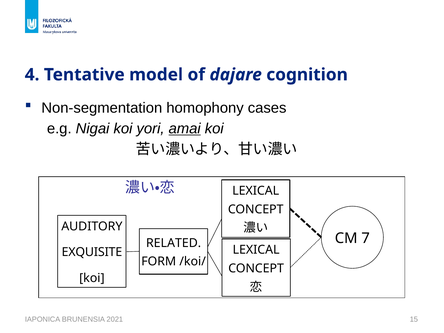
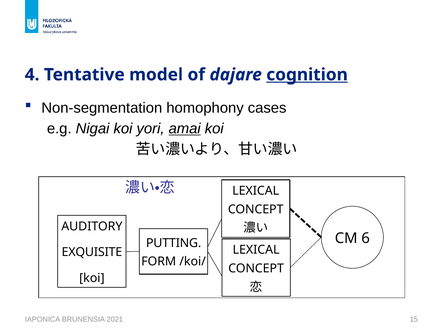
cognition underline: none -> present (307, 75)
7: 7 -> 6 (366, 238)
RELATED: RELATED -> PUTTING (174, 243)
